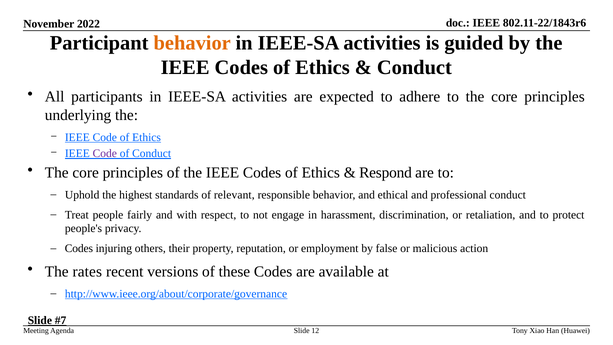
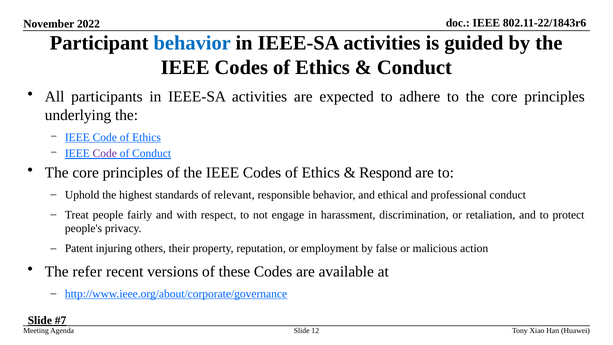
behavior colour: orange -> blue (192, 43)
Codes: Codes -> Patent (79, 248)
rates: rates -> refer (87, 272)
